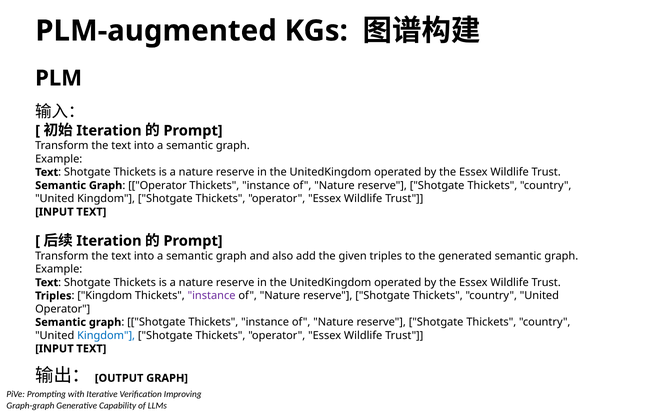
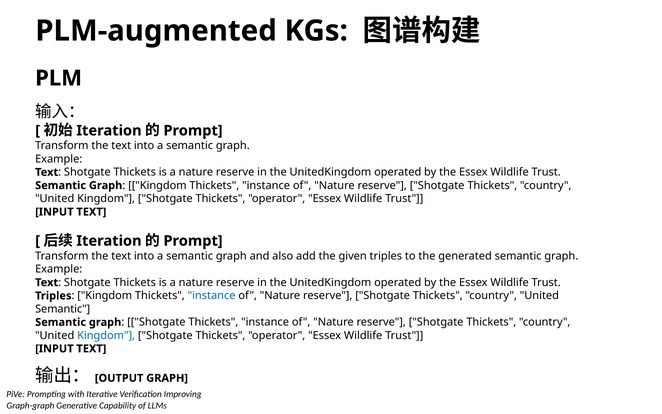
Graph Operator: Operator -> Kingdom (157, 186)
instance colour: purple -> blue (212, 296)
Operator: Operator -> Semantic (63, 309)
